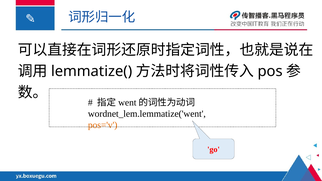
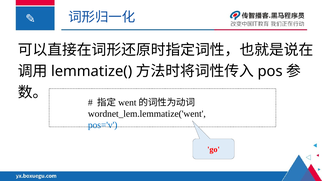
pos='v colour: orange -> blue (103, 125)
